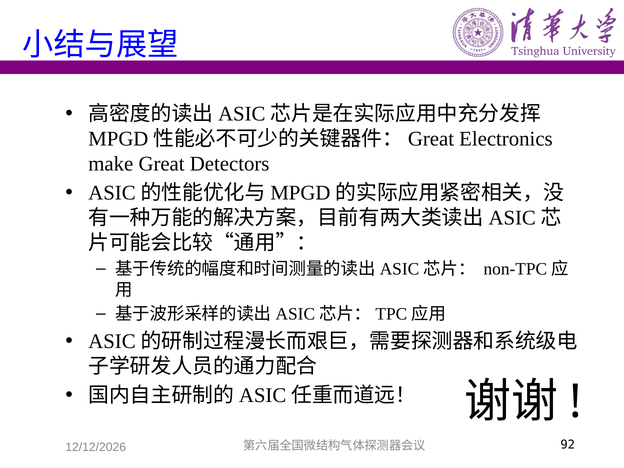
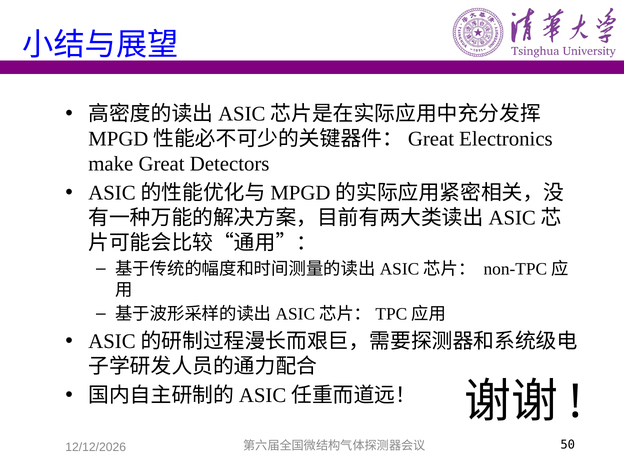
92: 92 -> 50 (568, 445)
